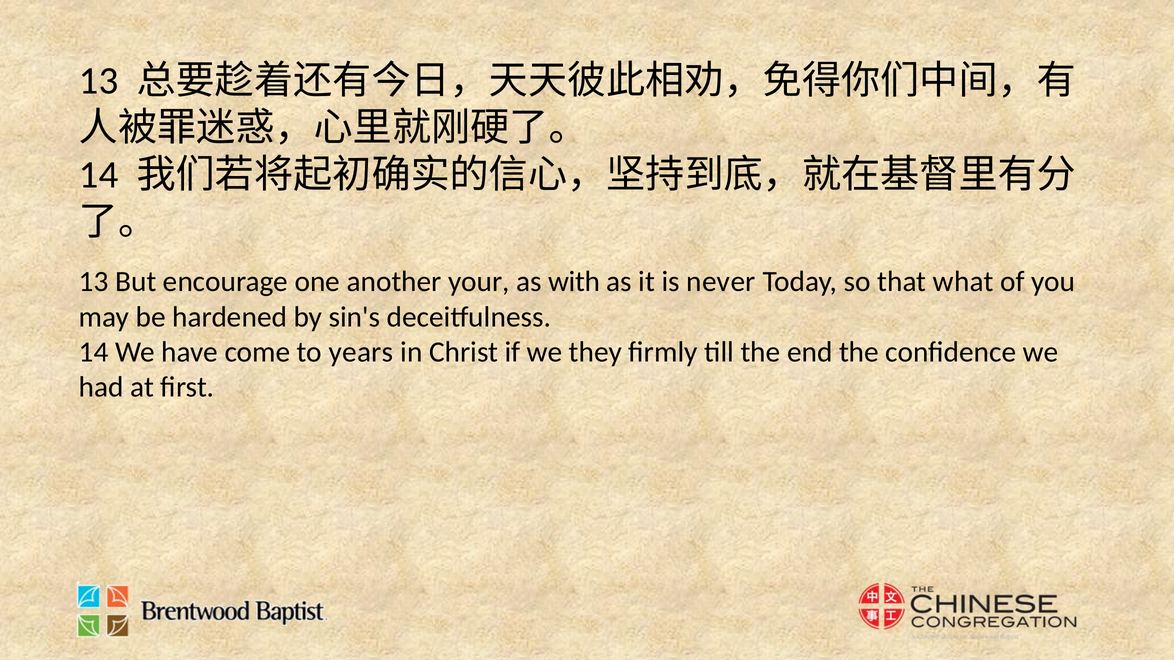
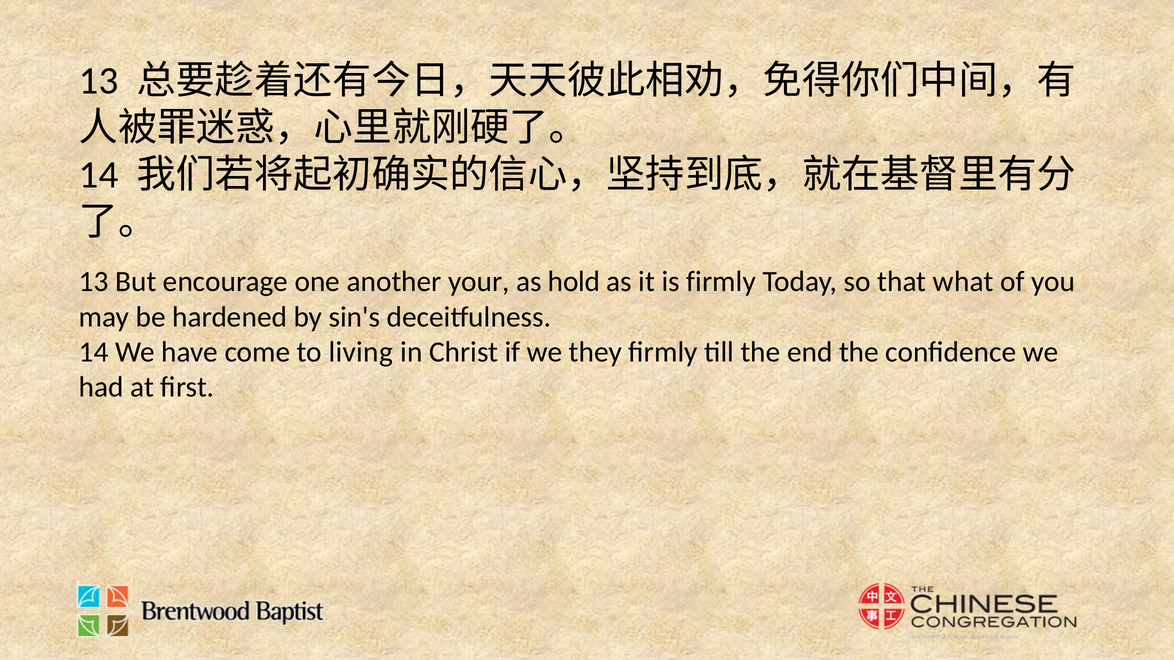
with: with -> hold (574, 282)
is never: never -> firmly (721, 282)
years: years -> living (361, 352)
